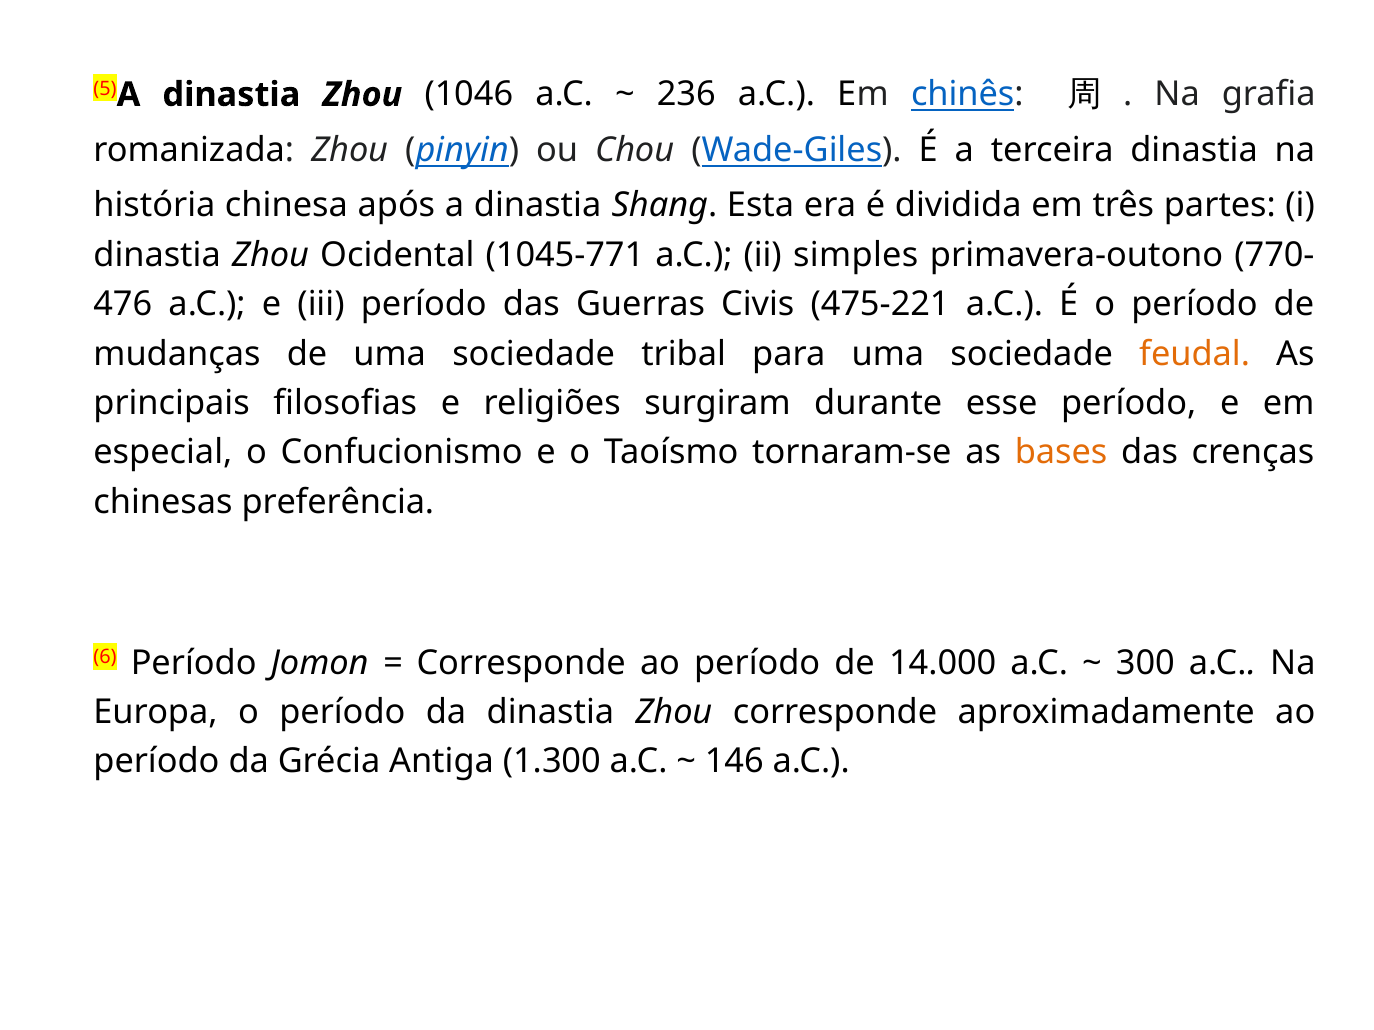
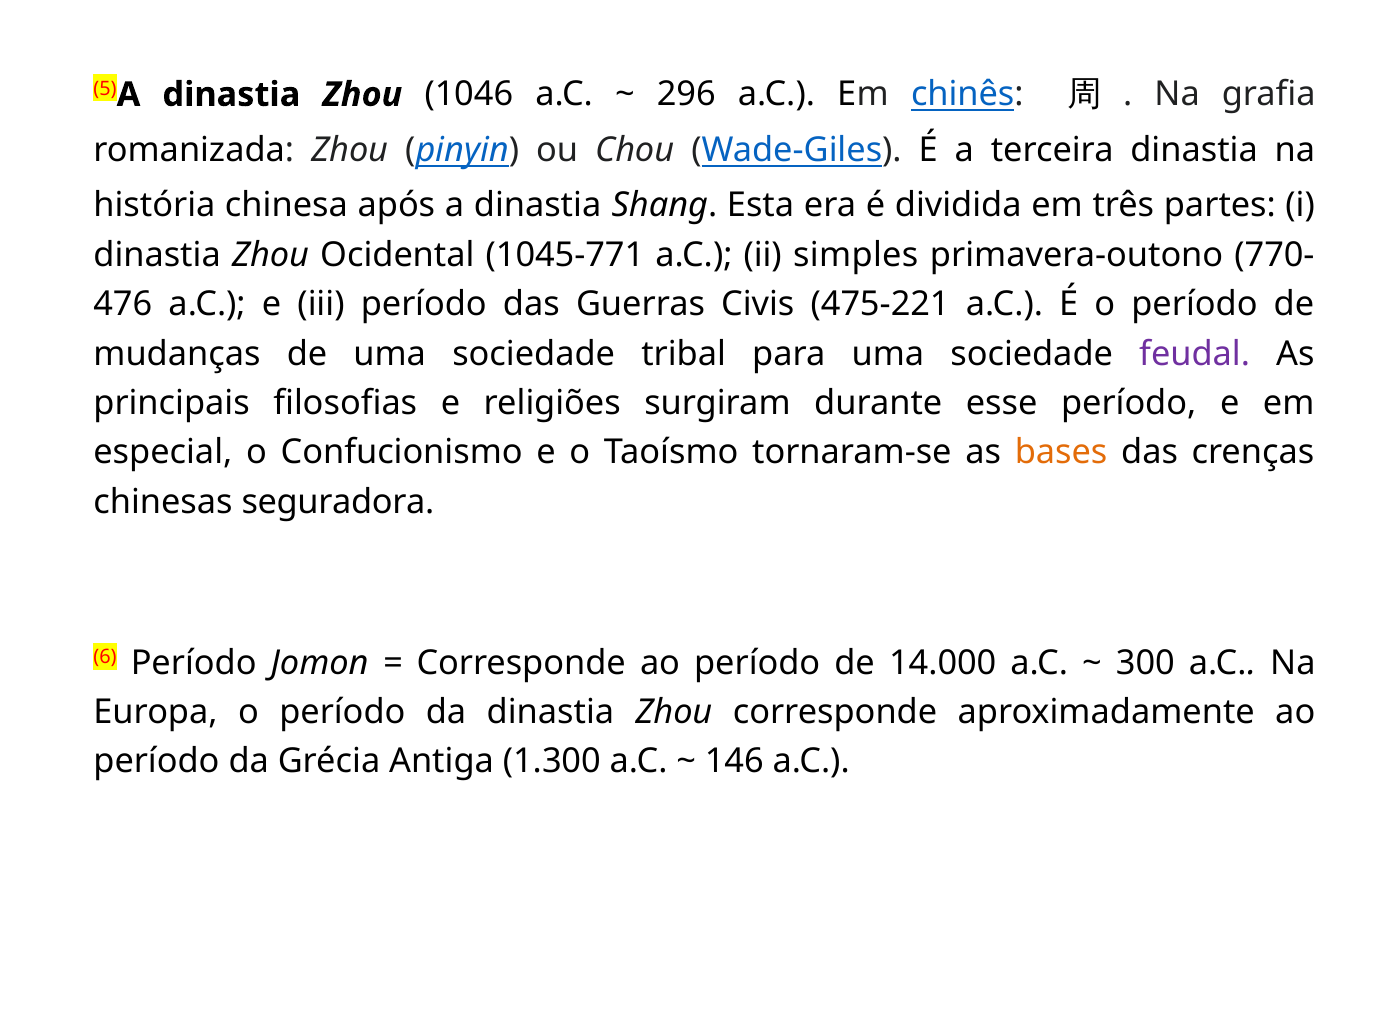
236: 236 -> 296 (686, 95)
feudal colour: orange -> purple (1195, 354)
preferência: preferência -> seguradora (338, 502)
